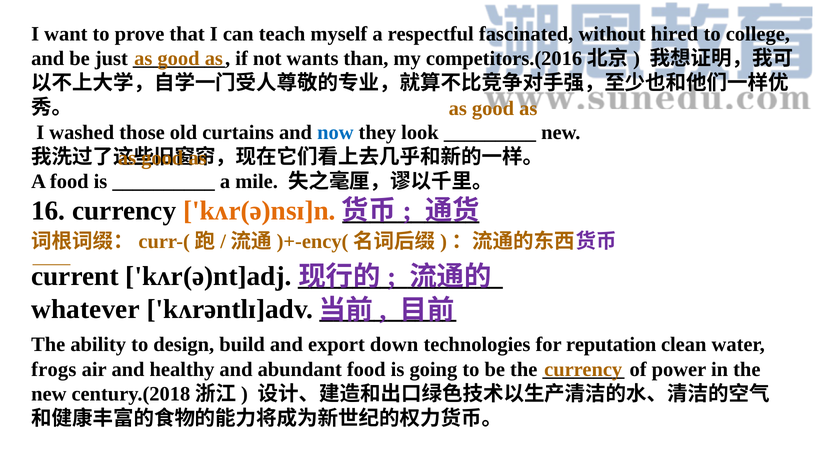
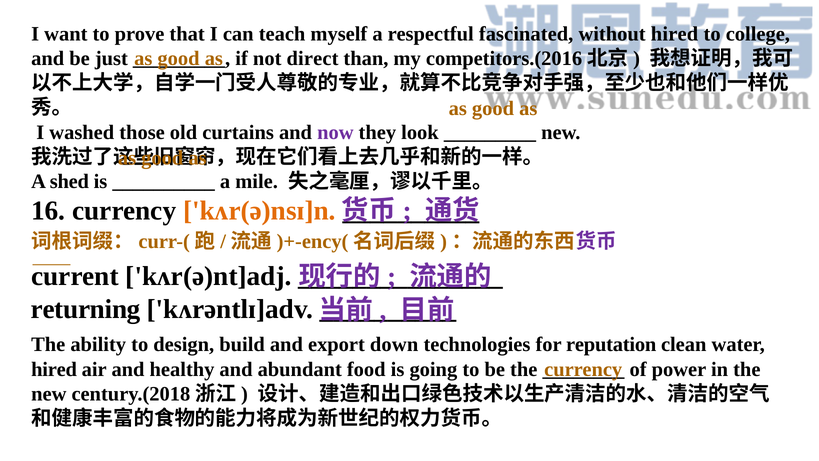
wants: wants -> direct (313, 58)
now colour: blue -> purple (335, 132)
A food: food -> shed (69, 181)
whatever: whatever -> returning (86, 309)
frogs: frogs -> hired (54, 369)
